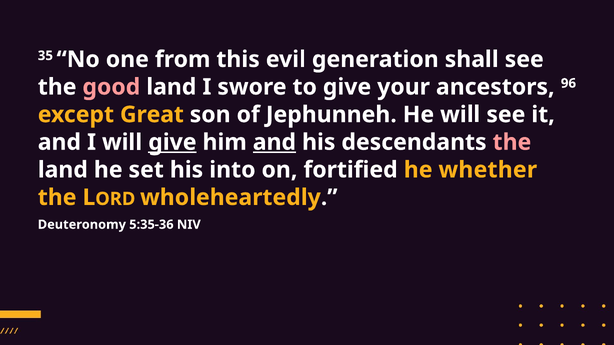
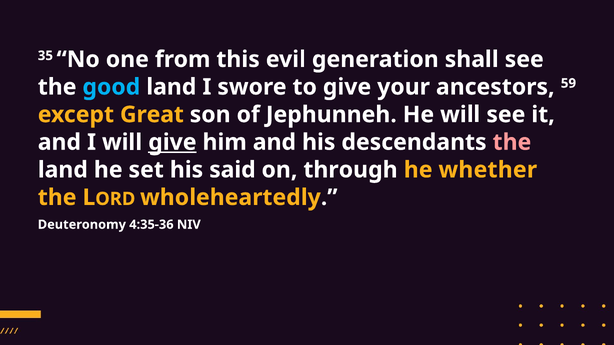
good colour: pink -> light blue (111, 87)
96: 96 -> 59 (568, 83)
and underline: present -> none (274, 142)
into: into -> said (232, 170)
fortified: fortified -> through (351, 170)
5:35-36: 5:35-36 -> 4:35-36 (151, 225)
